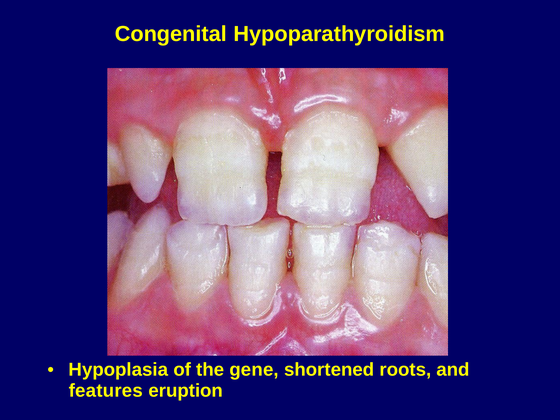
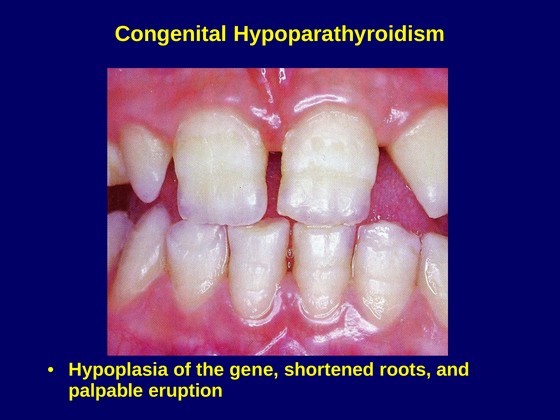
features: features -> palpable (106, 391)
